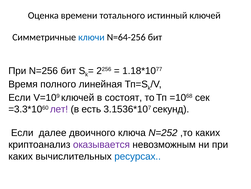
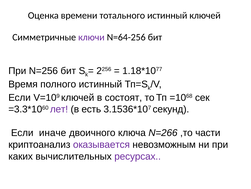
ключи colour: blue -> purple (91, 37)
полного линейная: линейная -> истинный (100, 84)
далее: далее -> иначе (53, 132)
N=252: N=252 -> N=266 (163, 132)
,то каких: каких -> части (208, 132)
ресурсах colour: blue -> purple (138, 156)
